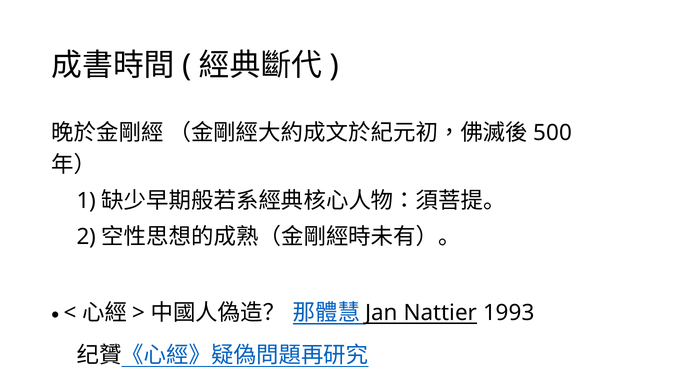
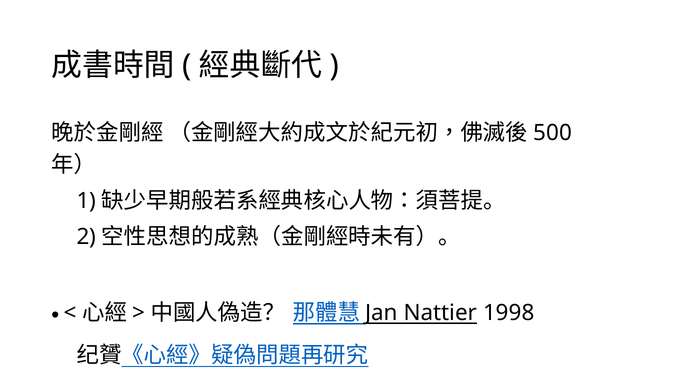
1993: 1993 -> 1998 (509, 313)
